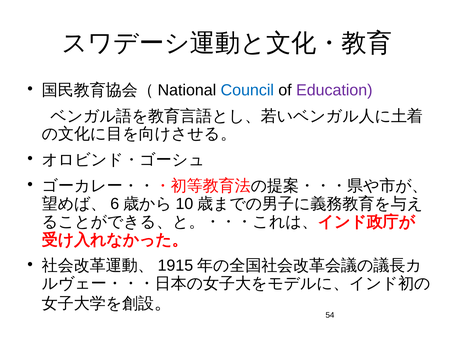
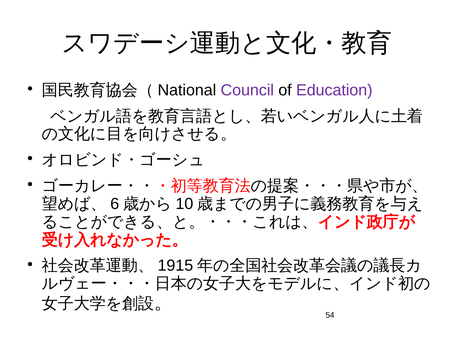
Council colour: blue -> purple (247, 90)
